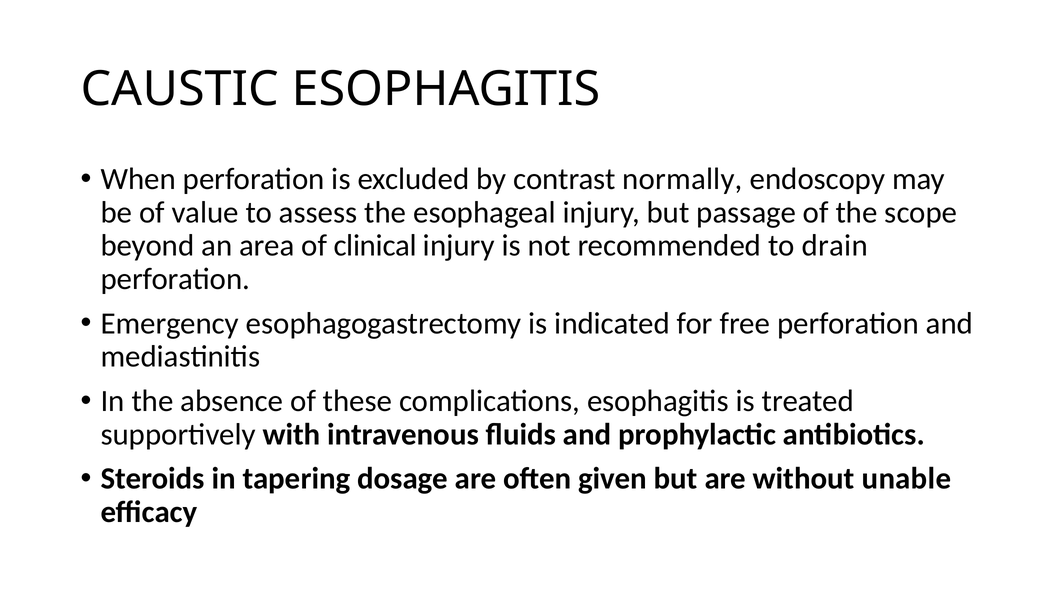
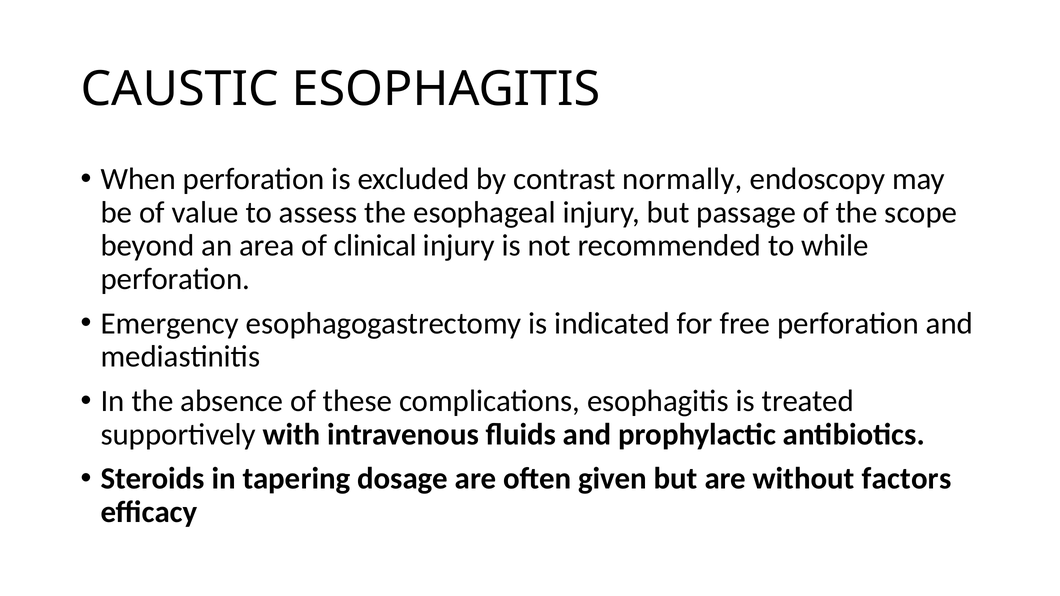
drain: drain -> while (835, 246)
unable: unable -> factors (907, 479)
